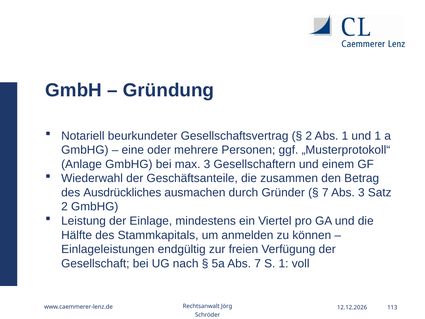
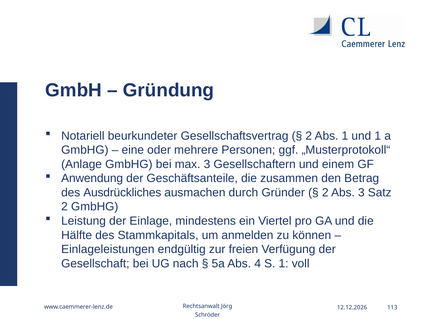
Wiederwahl: Wiederwahl -> Anwendung (92, 178)
7: 7 -> 2 (325, 192)
Abs 7: 7 -> 4 (258, 263)
